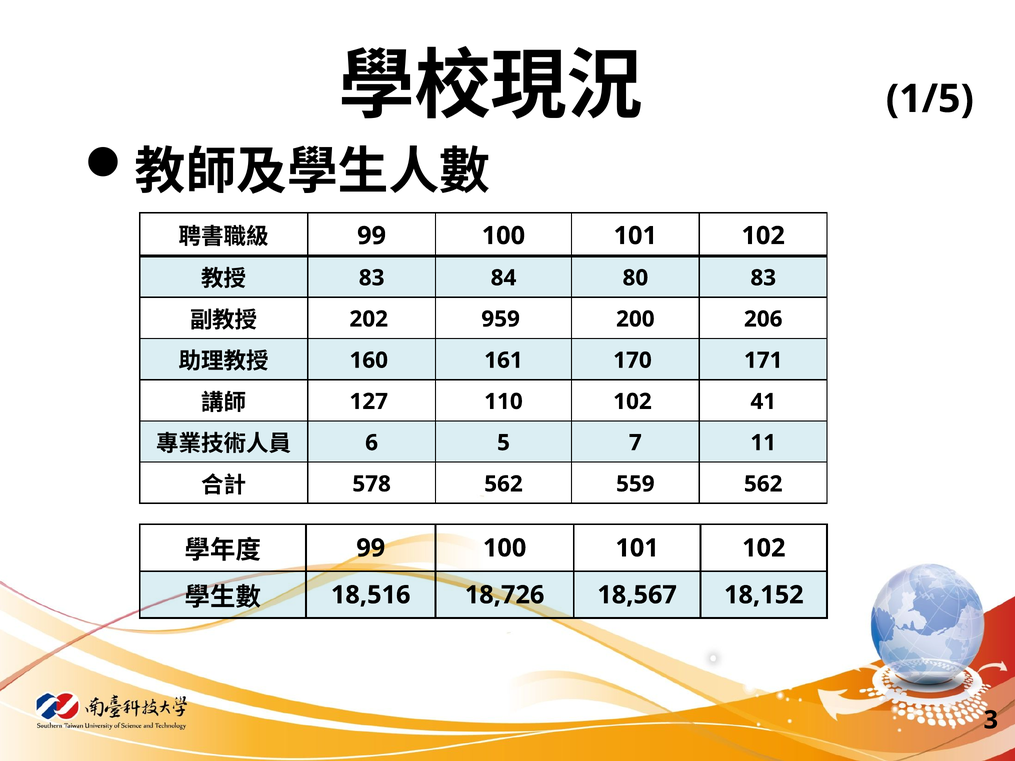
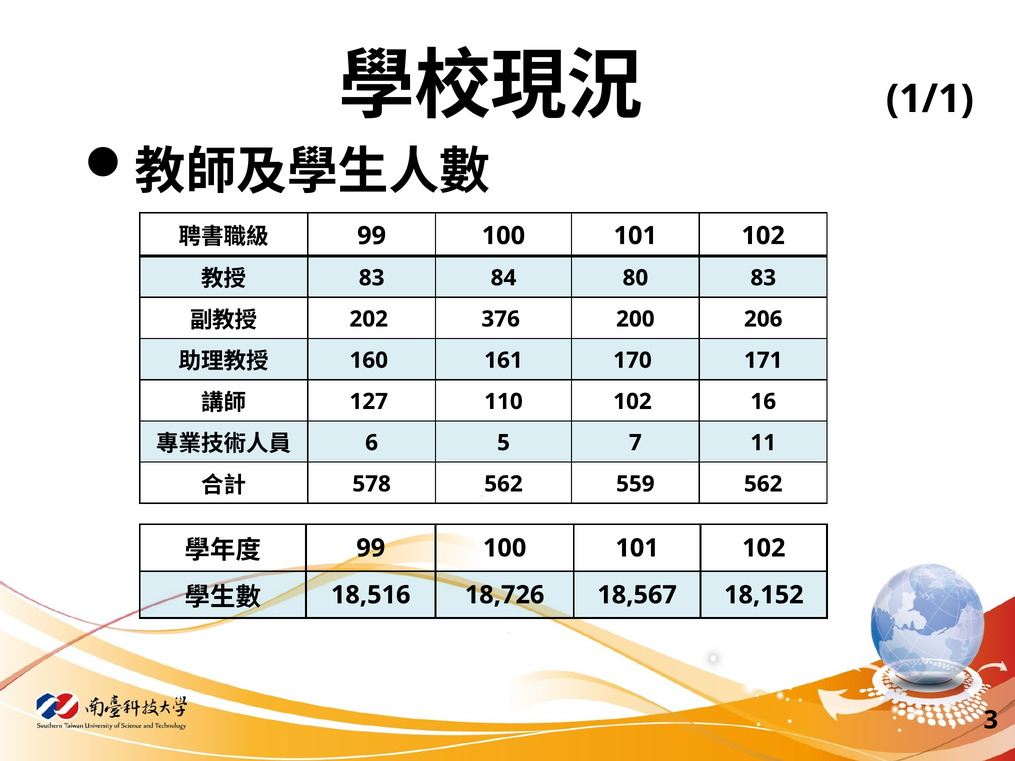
1/5: 1/5 -> 1/1 (930, 99)
959: 959 -> 376 (501, 319)
41: 41 -> 16 (763, 402)
